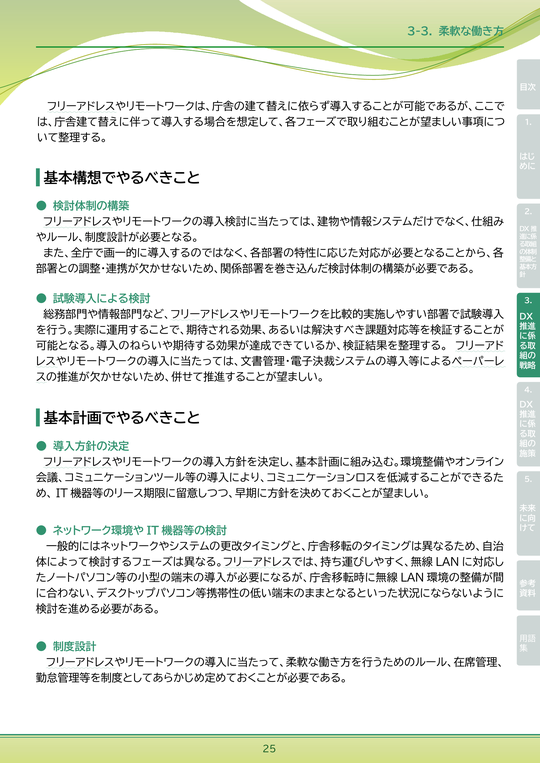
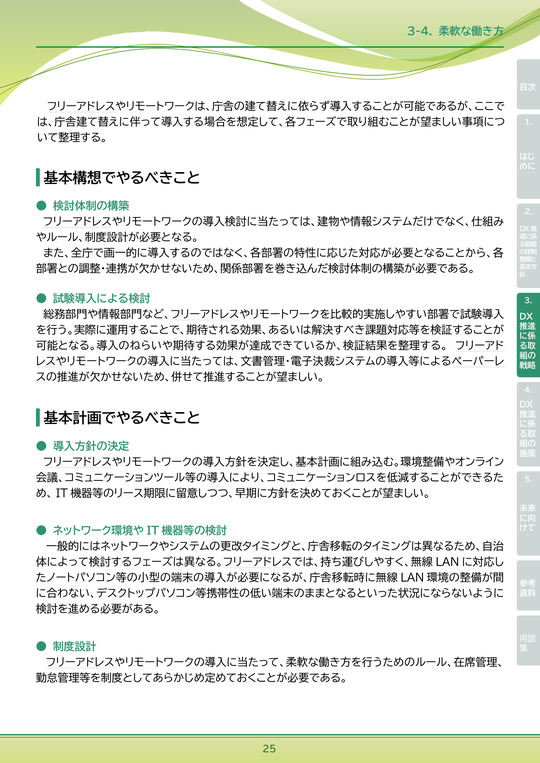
3-3: 3-3 -> 3-4 (420, 32)
